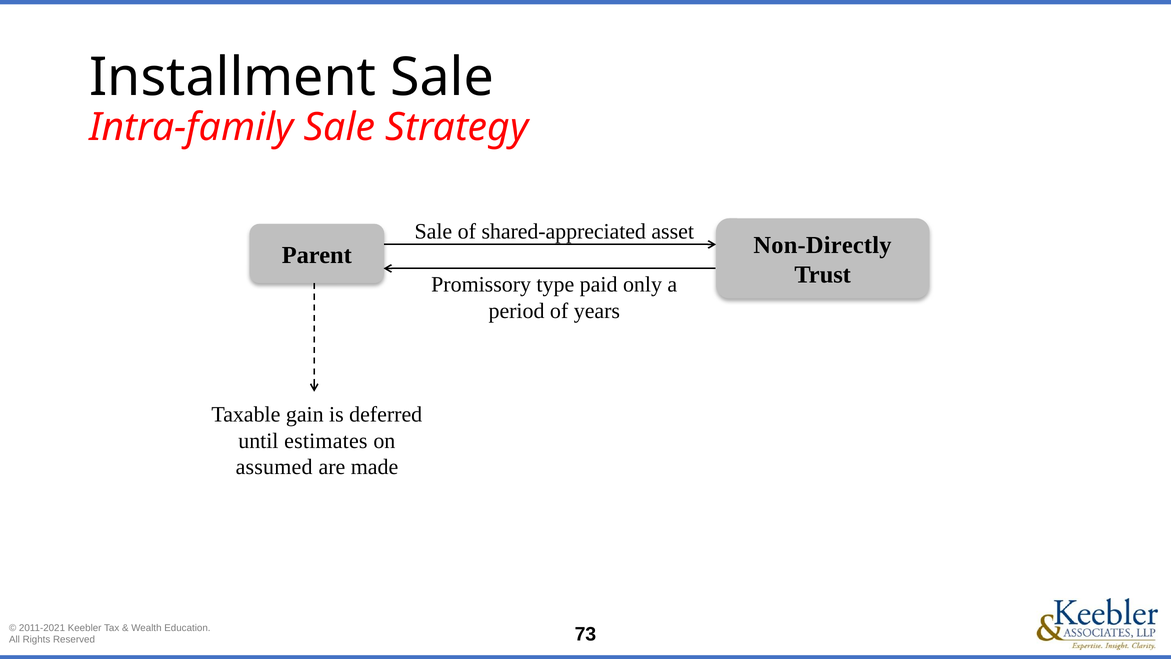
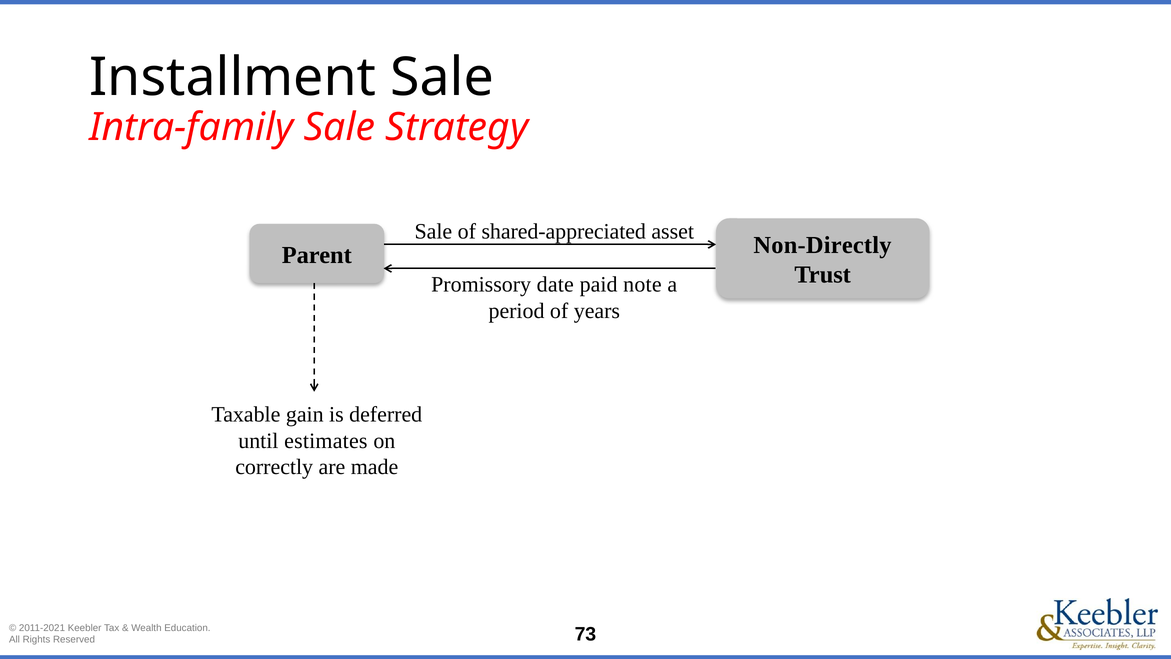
type: type -> date (555, 284)
only: only -> note (642, 284)
assumed: assumed -> correctly (274, 467)
